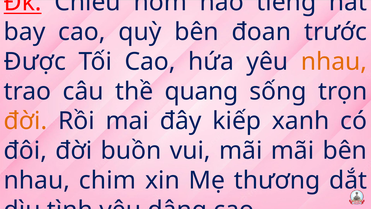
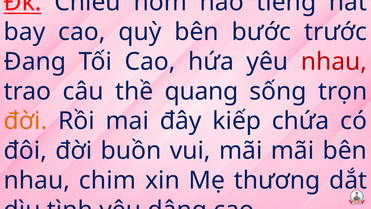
đoan: đoan -> bước (261, 32)
Được: Được -> Đang (35, 62)
nhau colour: orange -> red (334, 62)
xanh: xanh -> chứa (301, 121)
